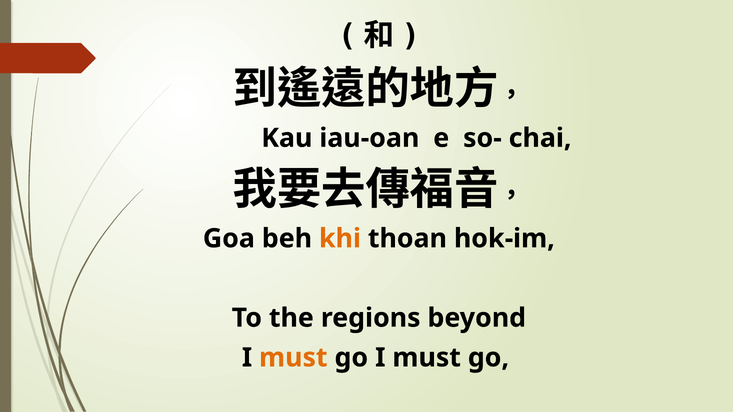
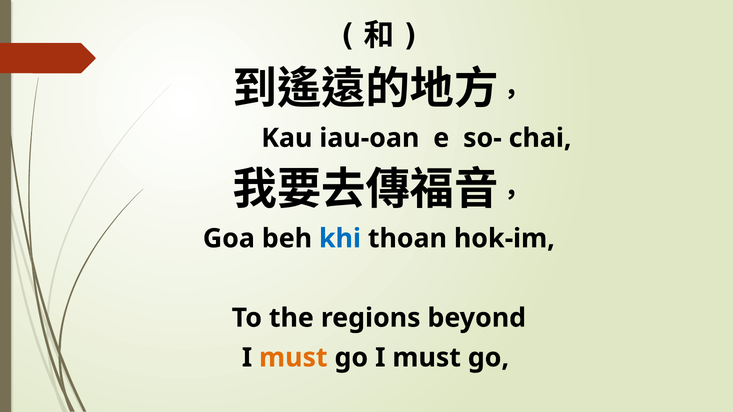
khi colour: orange -> blue (340, 239)
